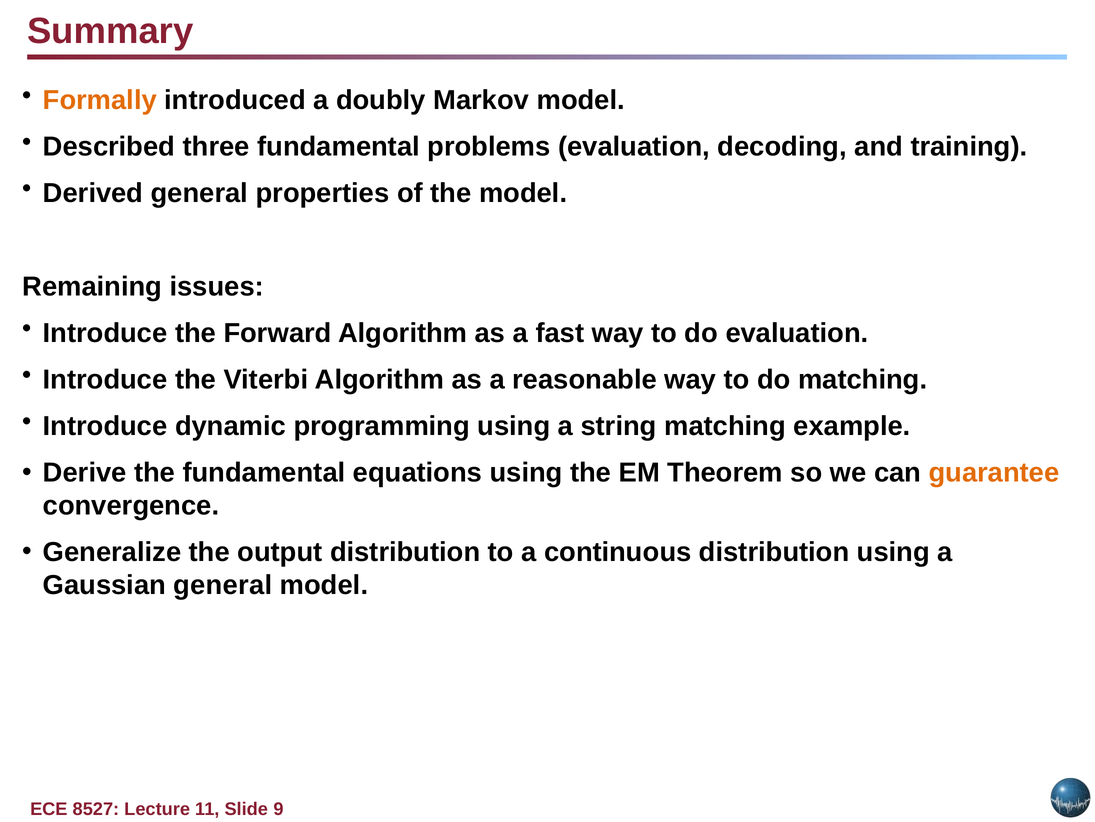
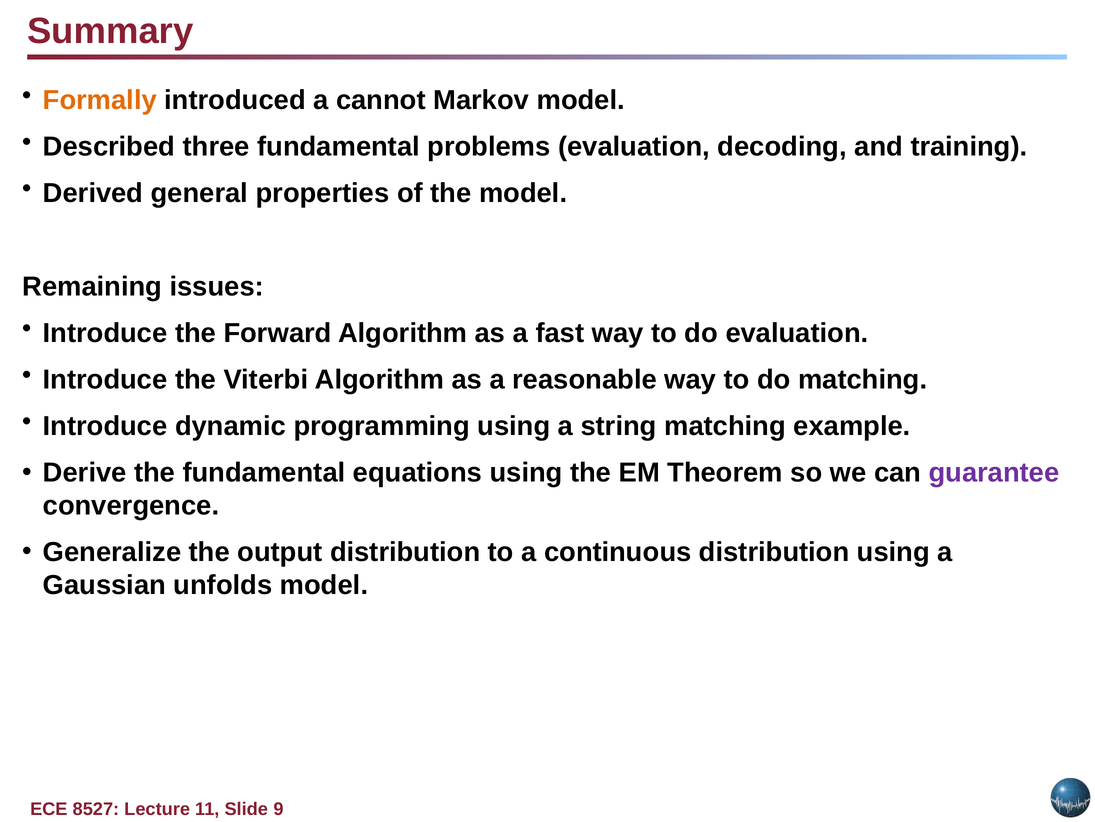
doubly: doubly -> cannot (381, 100)
guarantee colour: orange -> purple (994, 473)
Gaussian general: general -> unfolds (223, 585)
